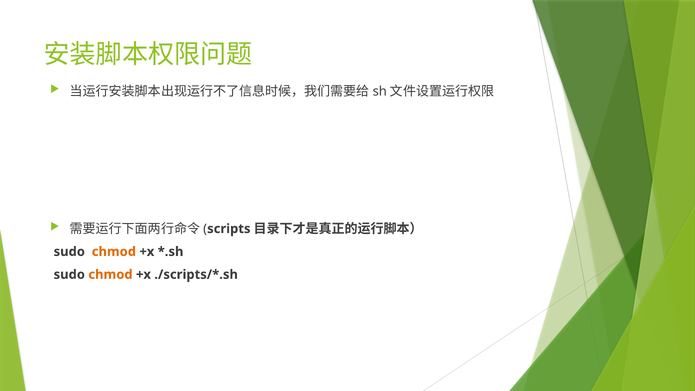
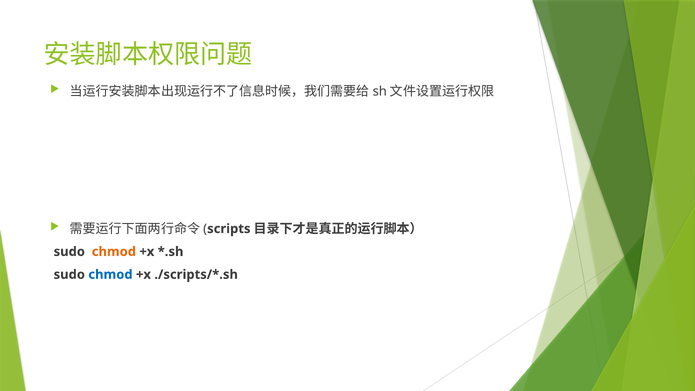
chmod colour: orange -> blue (110, 274)
